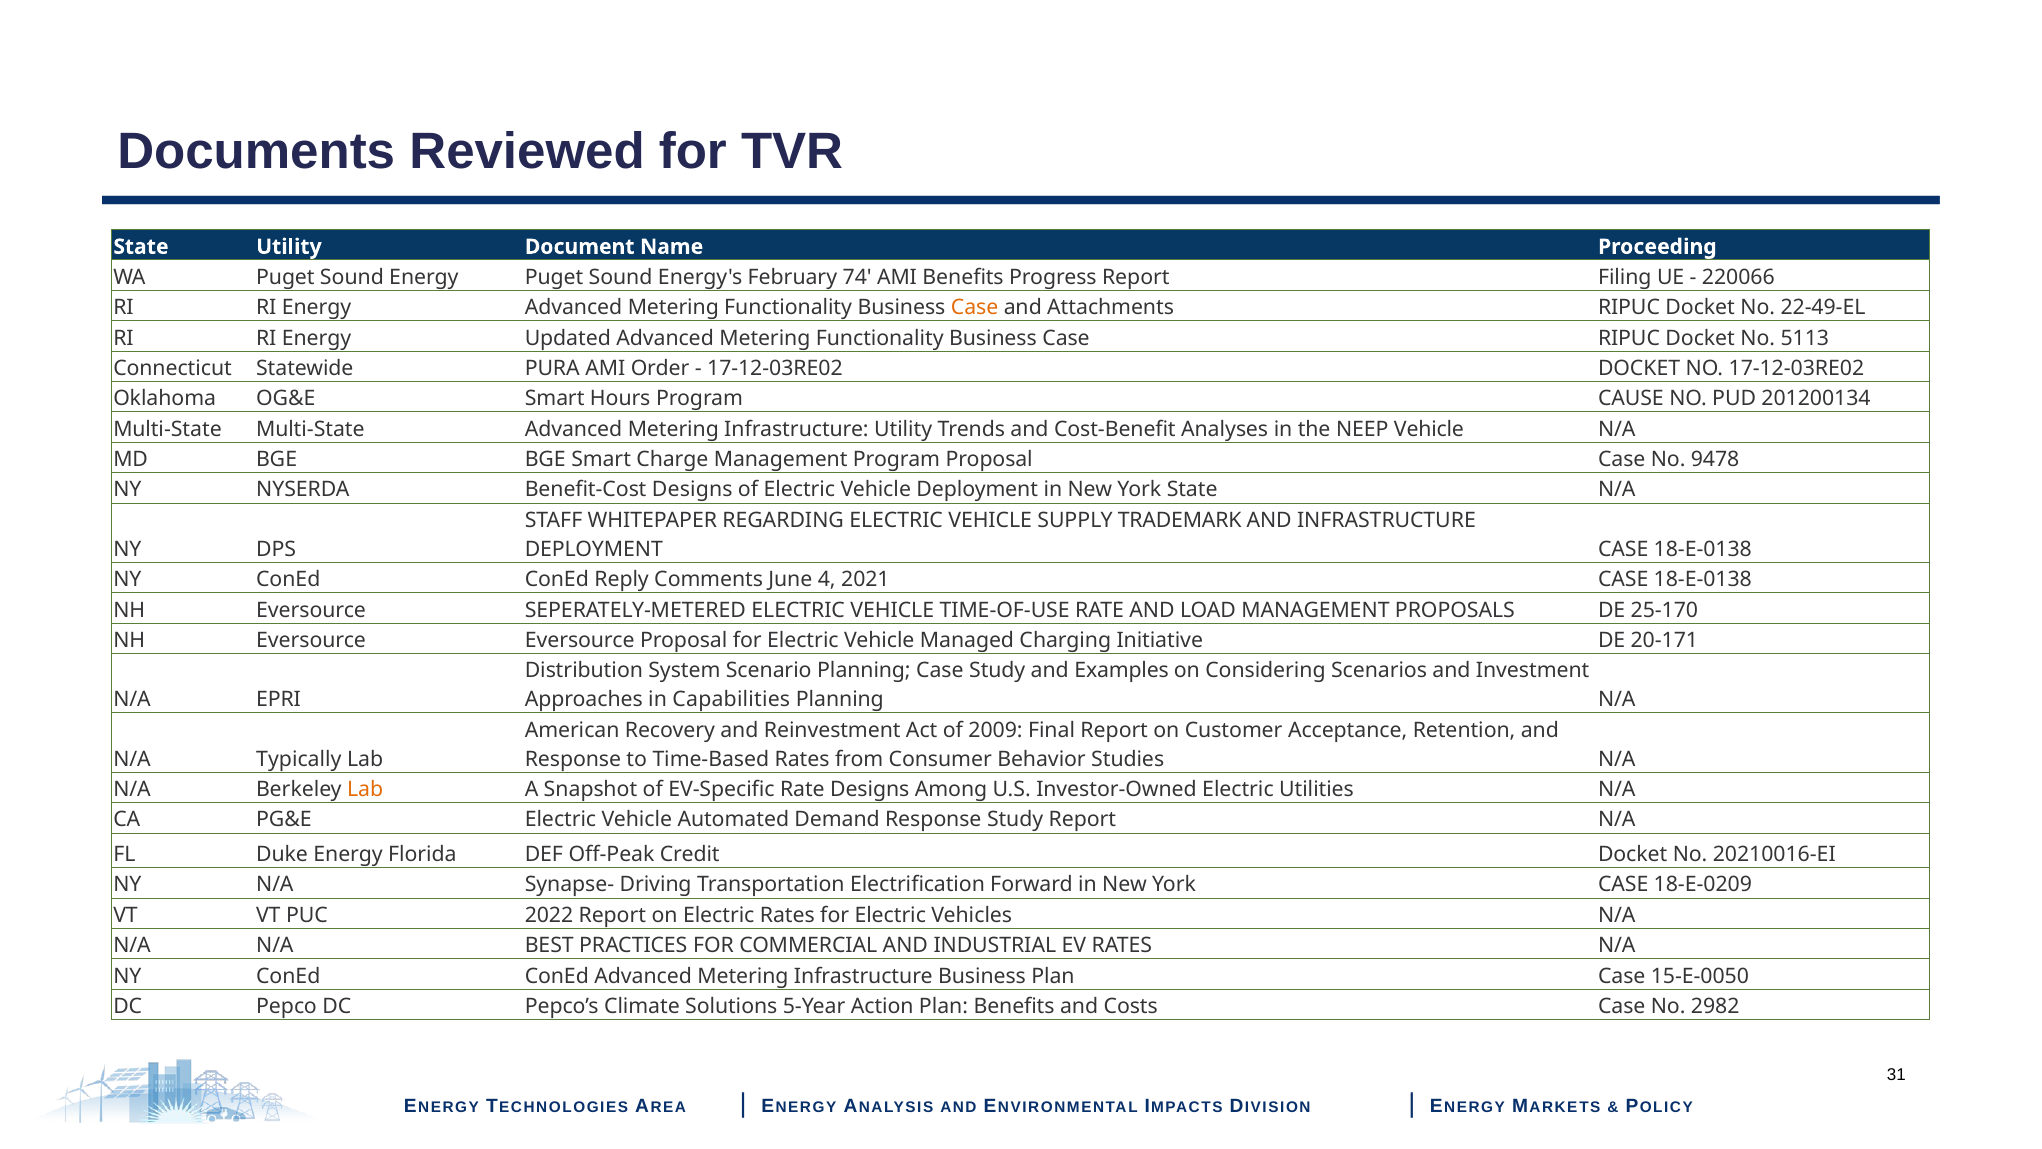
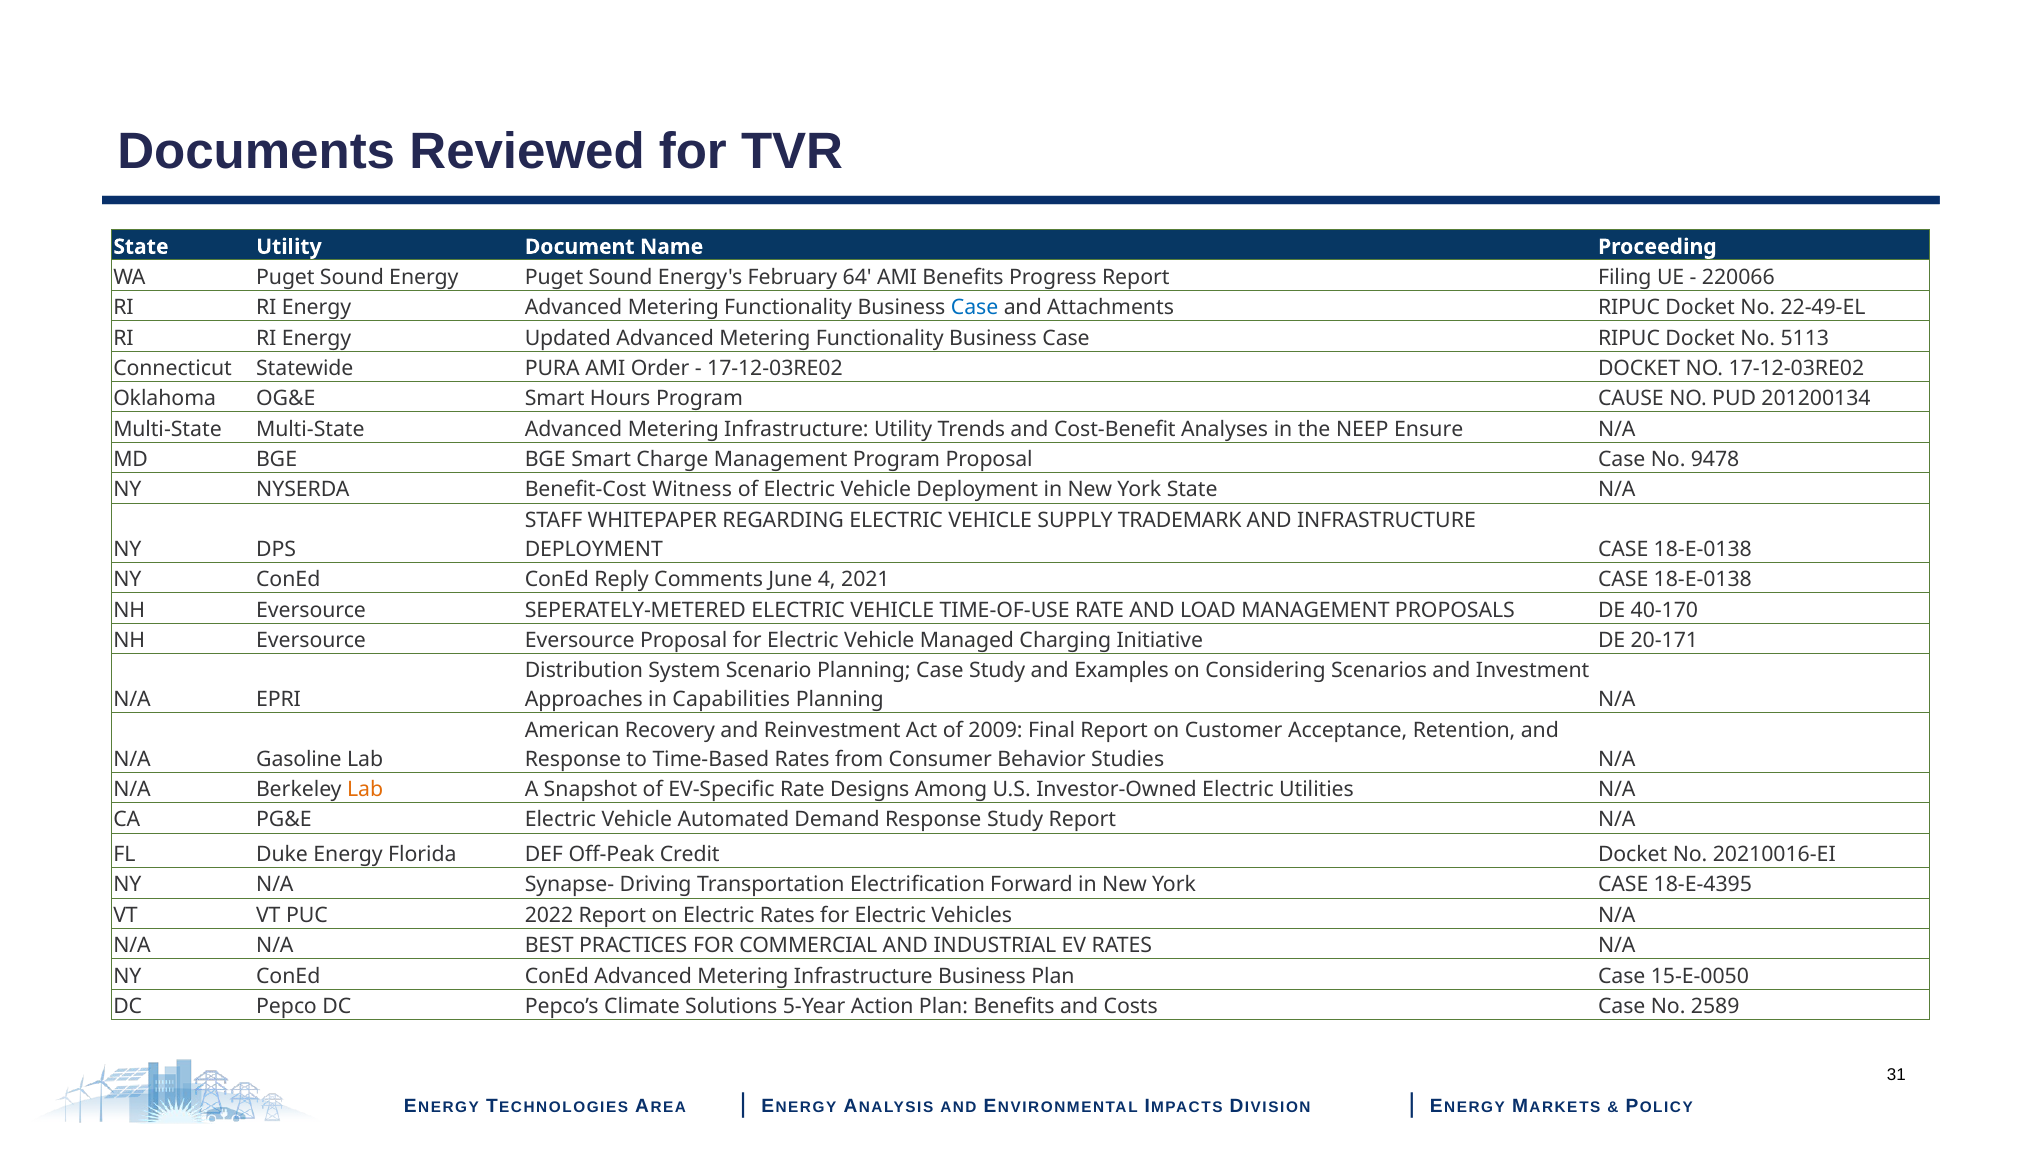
74: 74 -> 64 (857, 277)
Case colour: orange -> blue (975, 307)
NEEP Vehicle: Vehicle -> Ensure (1429, 429)
Benefit-Cost Designs: Designs -> Witness (692, 490)
25-170: 25-170 -> 40-170 (1664, 610)
Typically: Typically -> Gasoline (299, 759)
18-E-0209: 18-E-0209 -> 18-E-4395 (1703, 885)
2982: 2982 -> 2589 (1715, 1006)
